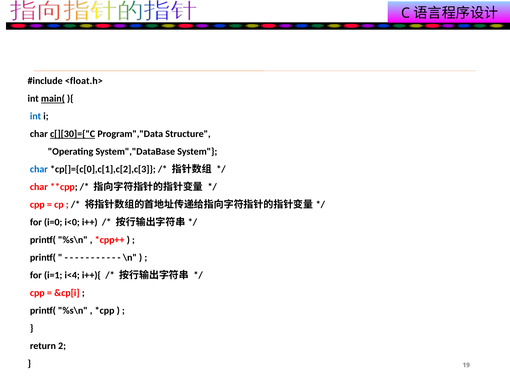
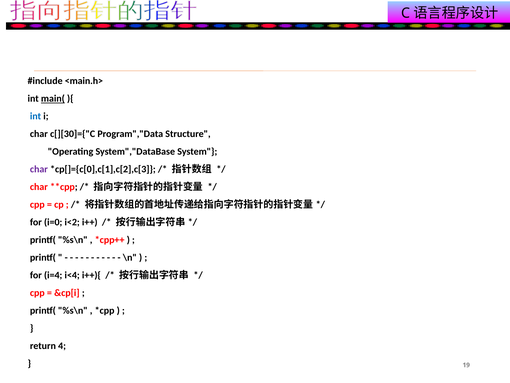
<float.h>: <float.h> -> <main.h> (84, 81)
c[][30]={"C underline: present -> none (73, 134)
char colour: blue -> purple (39, 169)
i<0: i<0 -> i<2 (72, 222)
i=1: i=1 -> i=4 (53, 275)
2: 2 -> 4 (62, 345)
